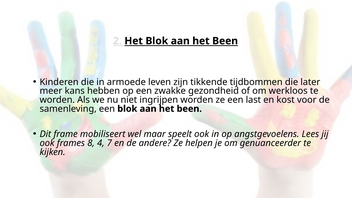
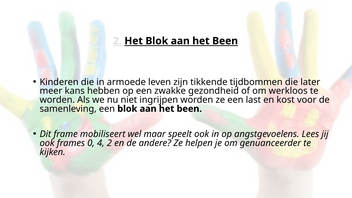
8: 8 -> 0 (91, 143)
4 7: 7 -> 2 (109, 143)
